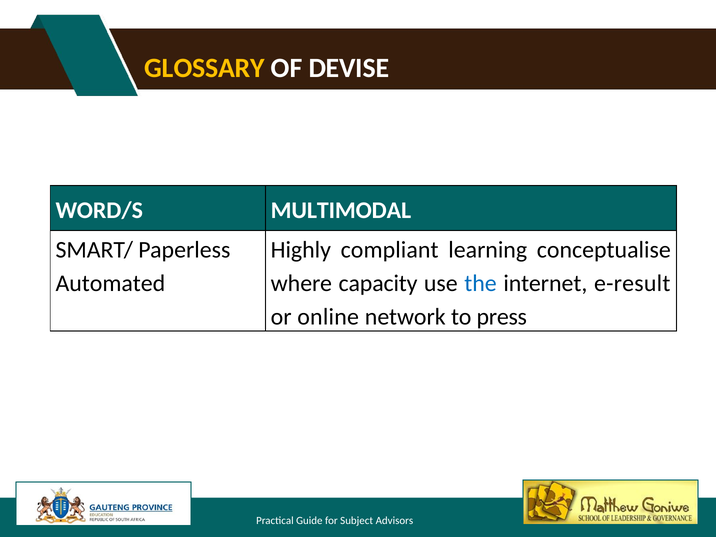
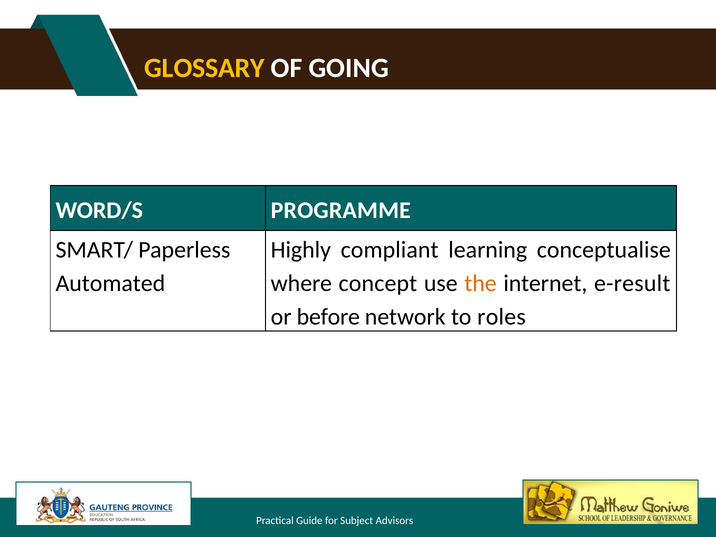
DEVISE: DEVISE -> GOING (349, 68)
MULTIMODAL: MULTIMODAL -> PROGRAMME (341, 211)
capacity: capacity -> concept (378, 283)
the colour: blue -> orange (481, 283)
online: online -> before (328, 317)
press: press -> roles (501, 317)
